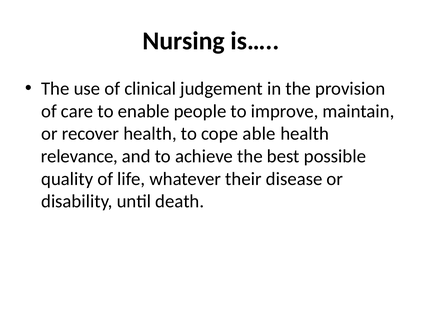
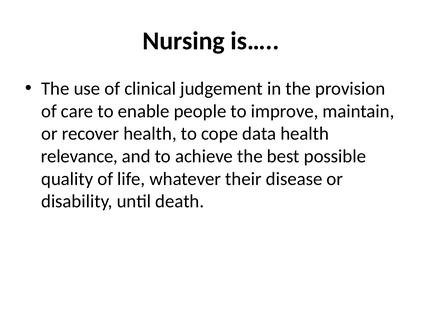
able: able -> data (259, 134)
